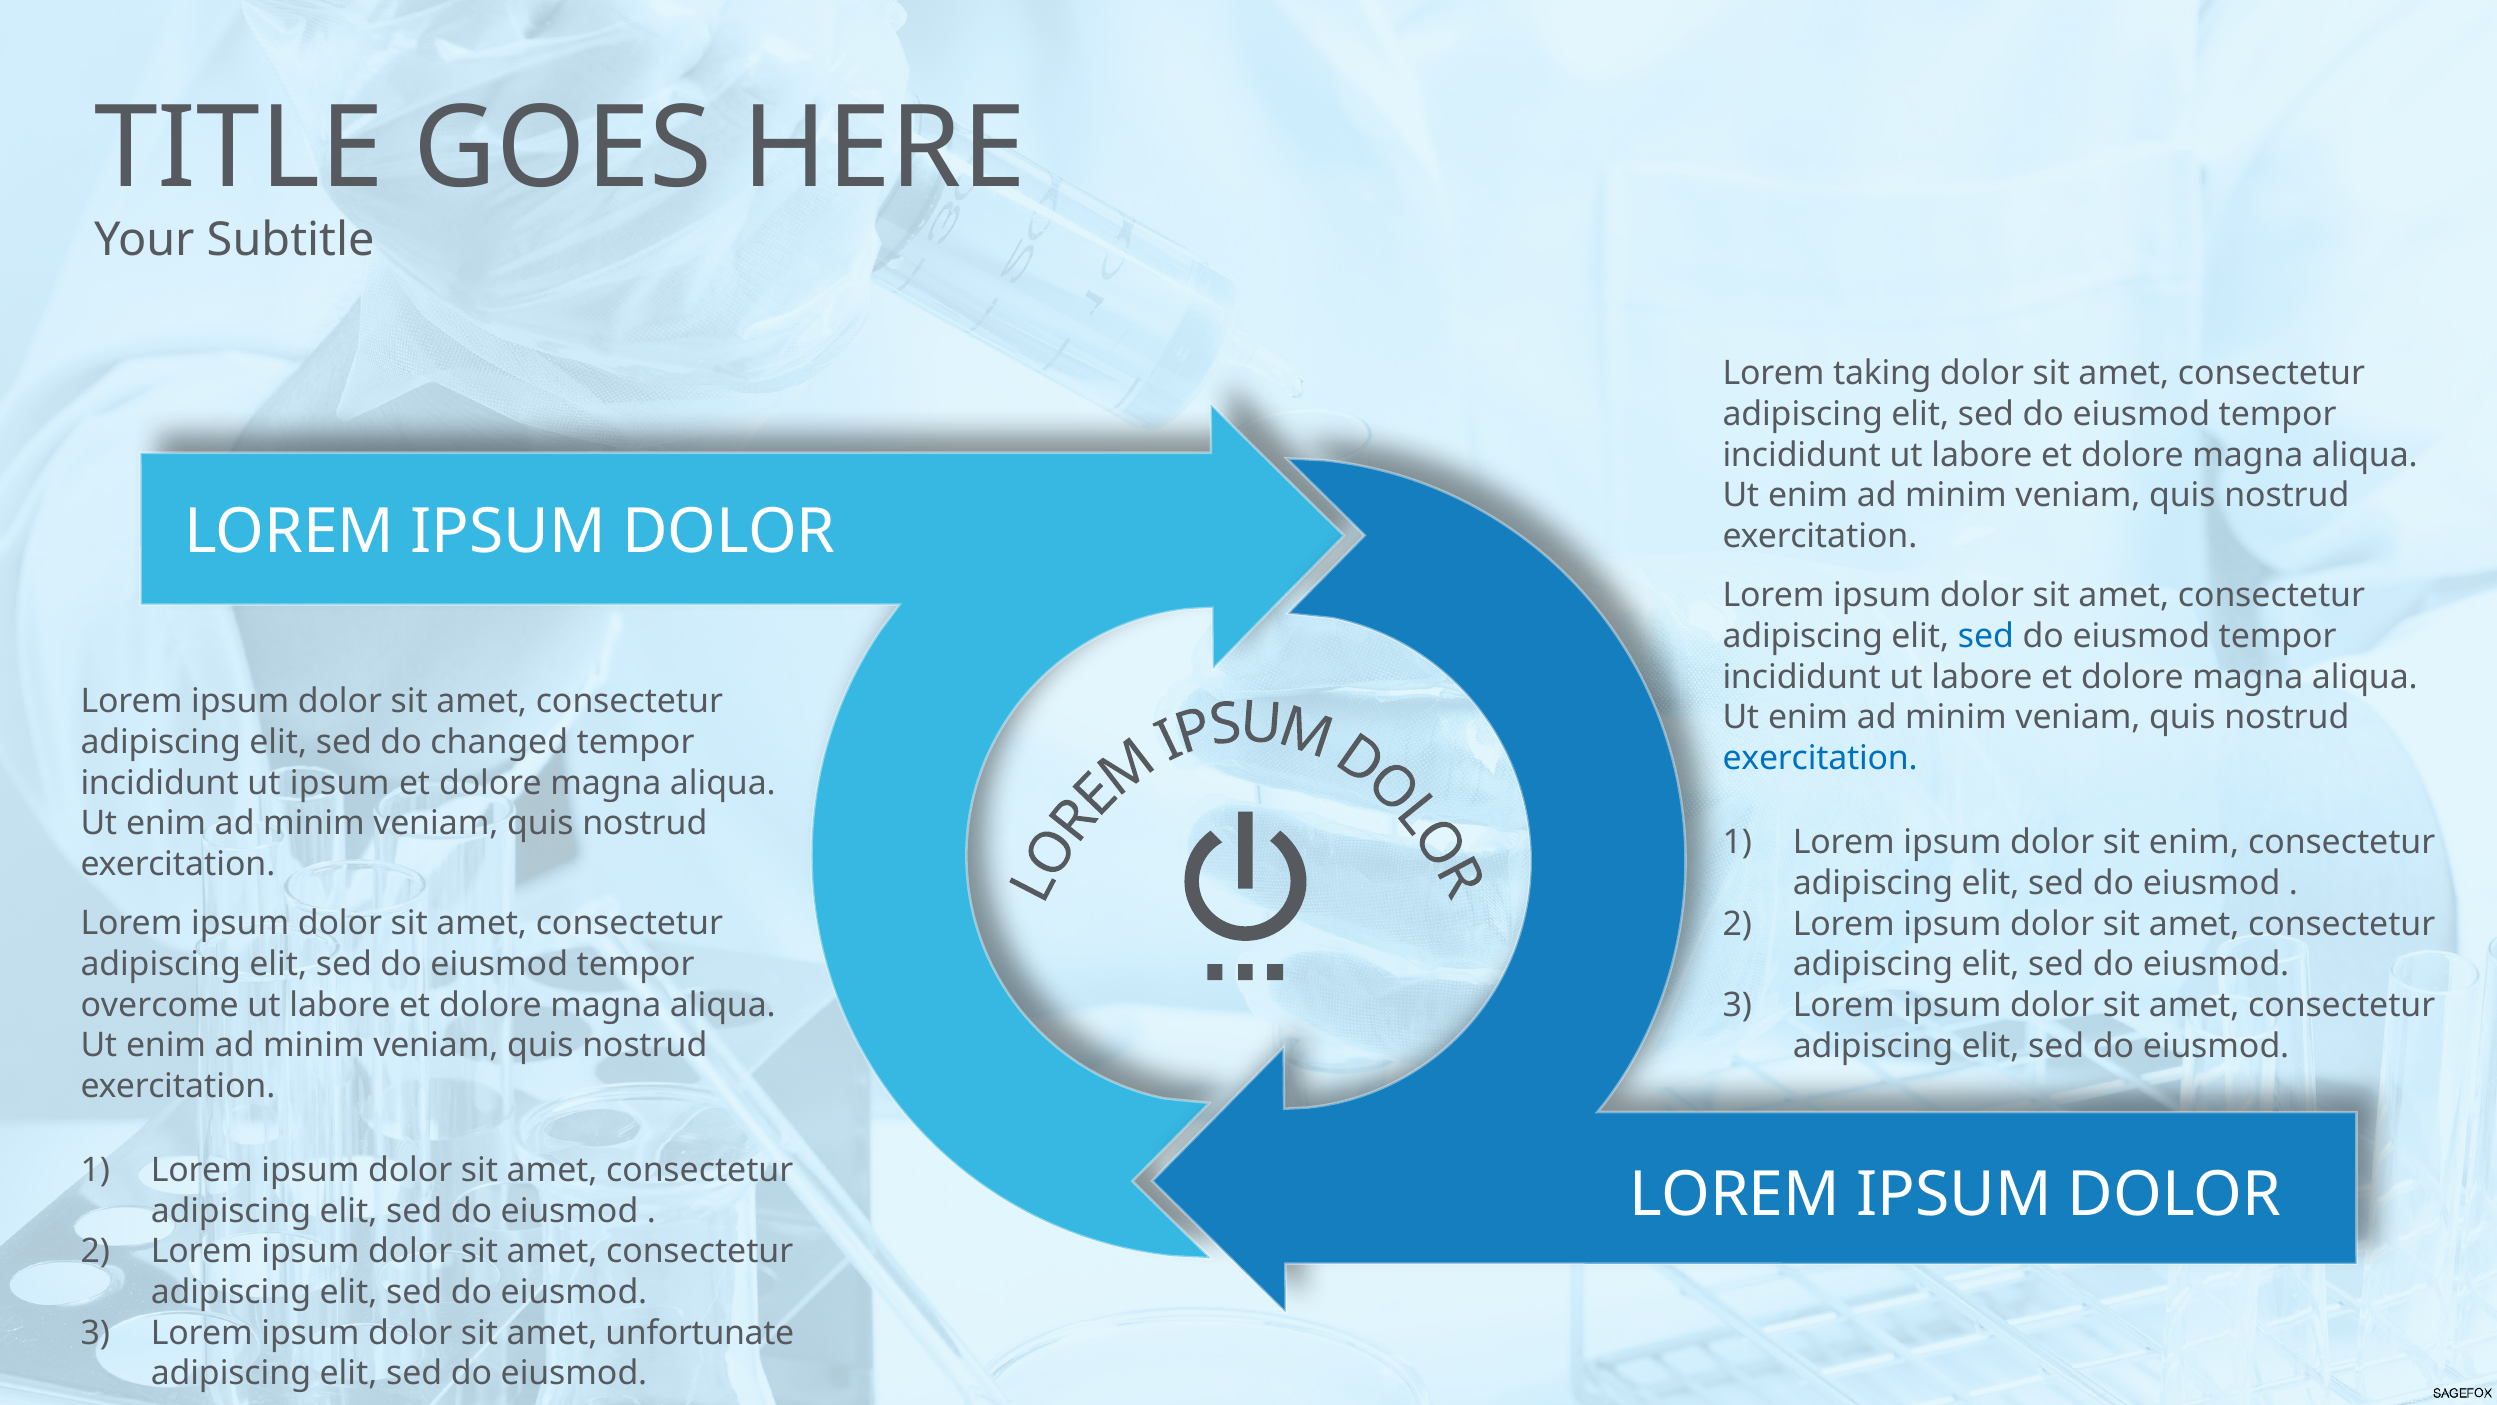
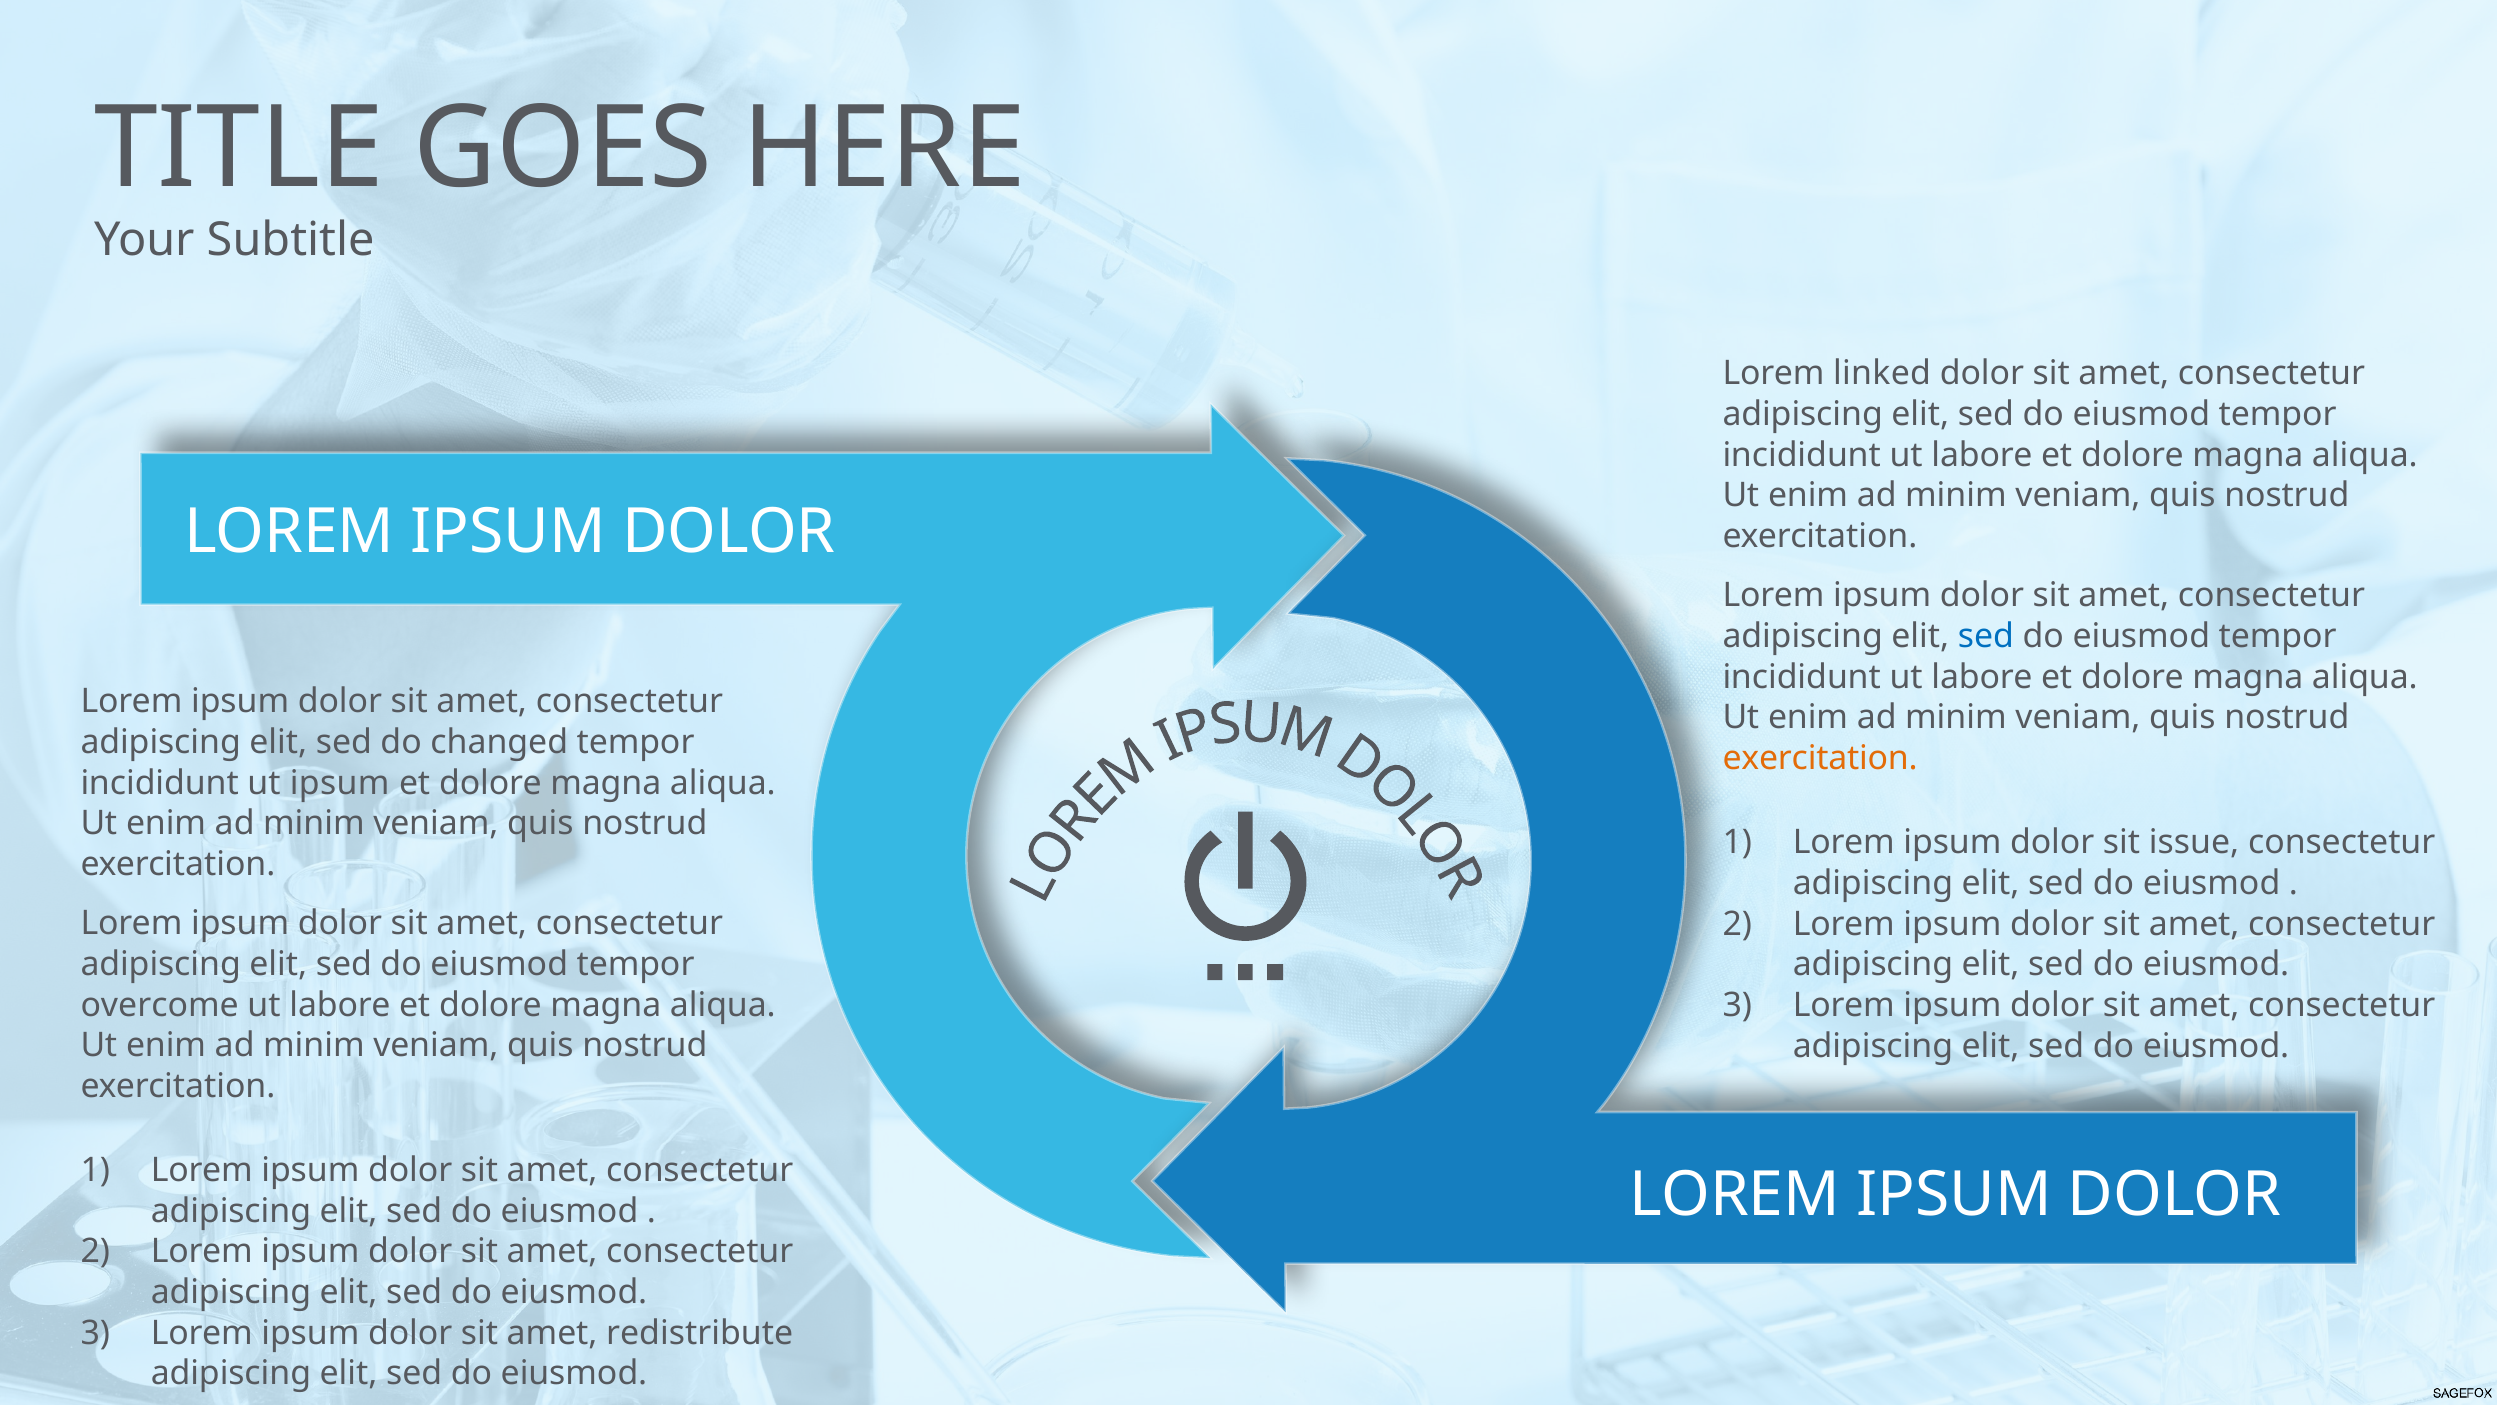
taking: taking -> linked (1882, 374)
exercitation colour: blue -> orange (1820, 758)
sit enim: enim -> issue (2194, 842)
unfortunate: unfortunate -> redistribute (700, 1333)
